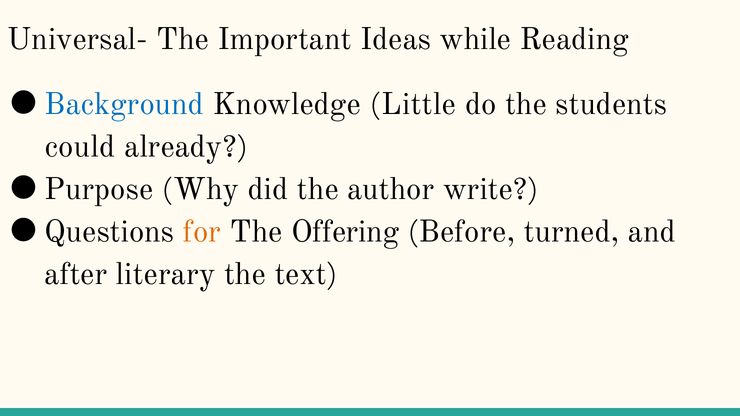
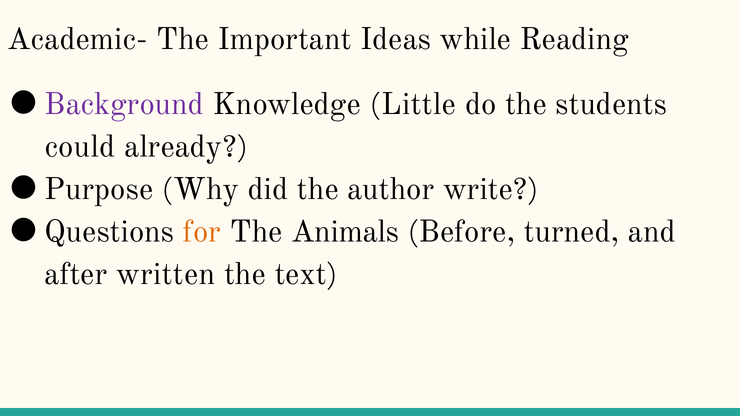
Universal-: Universal- -> Academic- (77, 39)
Background colour: blue -> purple (124, 104)
Offering: Offering -> Animals (345, 232)
literary: literary -> written (166, 274)
